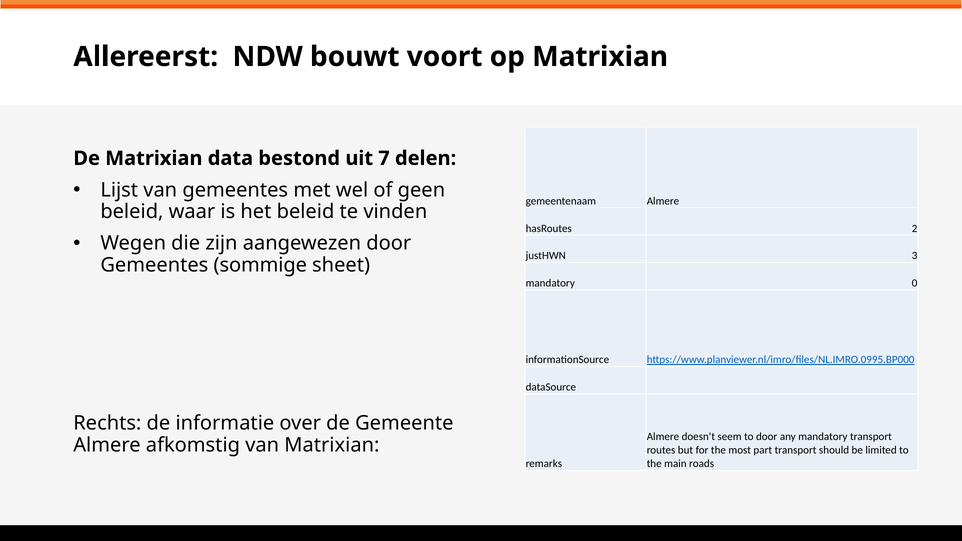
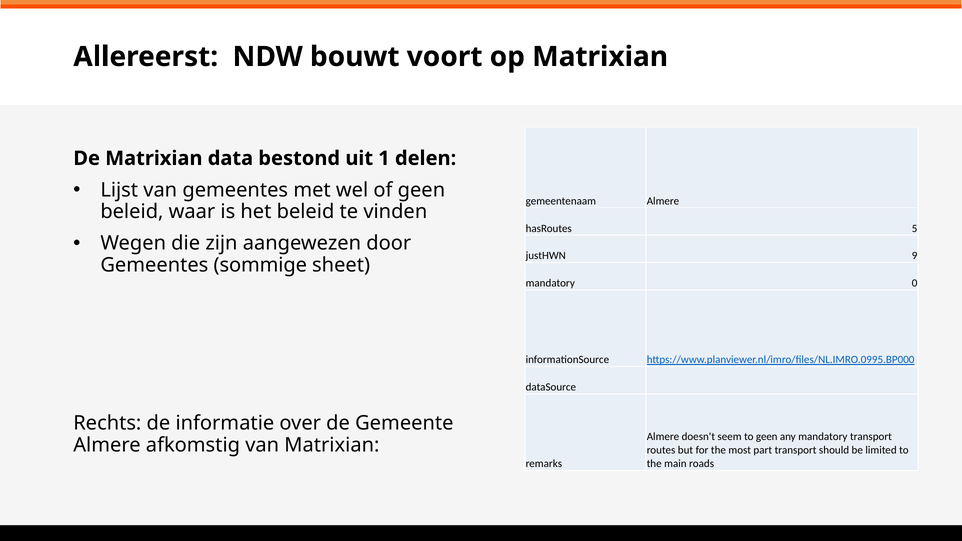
7: 7 -> 1 (384, 158)
2: 2 -> 5 (915, 228)
3: 3 -> 9 (915, 256)
to door: door -> geen (767, 437)
